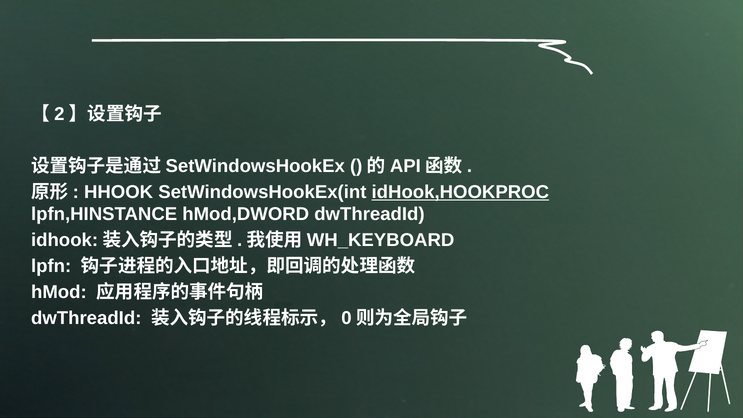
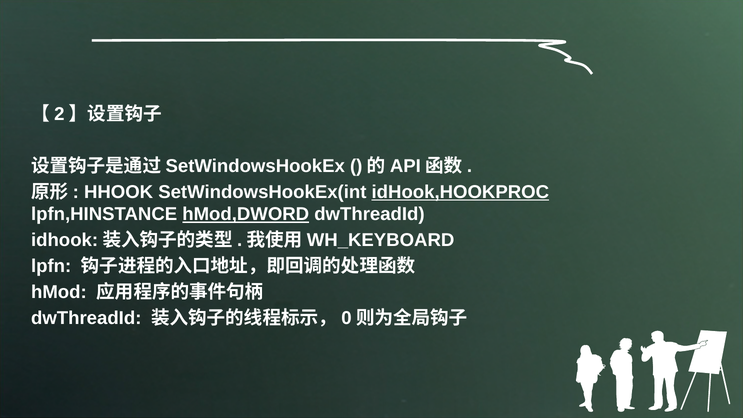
hMod,DWORD underline: none -> present (246, 214)
